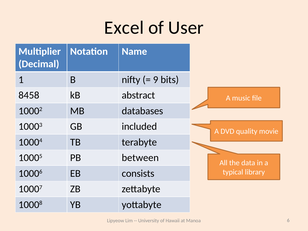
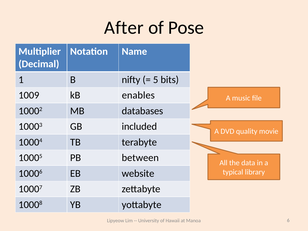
Excel: Excel -> After (124, 28)
User: User -> Pose (186, 28)
9: 9 -> 5 (156, 80)
8458: 8458 -> 1009 (29, 95)
abstract: abstract -> enables (138, 95)
consists: consists -> website (138, 173)
